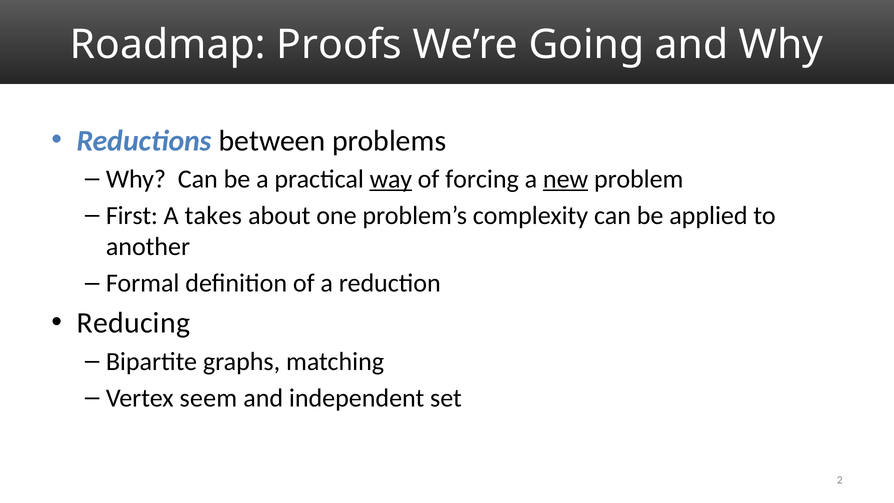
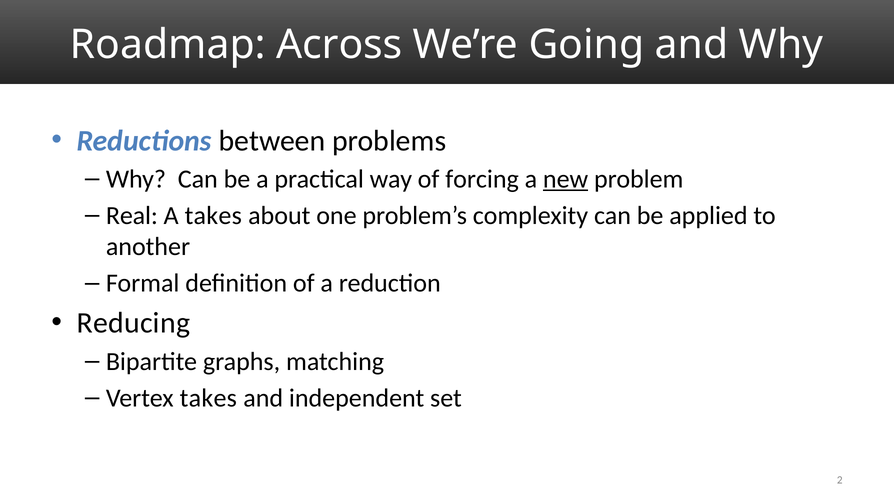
Proofs: Proofs -> Across (339, 45)
way underline: present -> none (391, 179)
First: First -> Real (132, 216)
Vertex seem: seem -> takes (208, 398)
